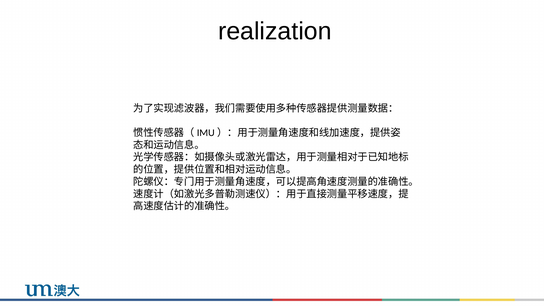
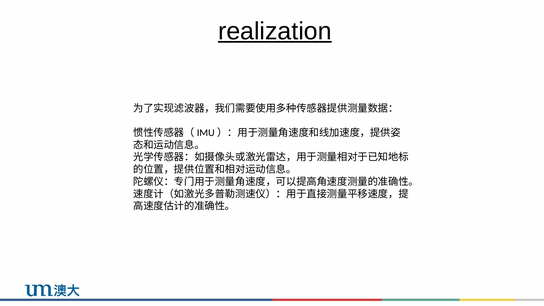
realization underline: none -> present (275, 31)
